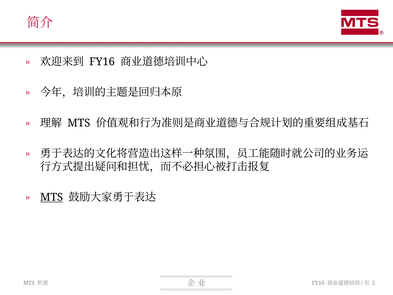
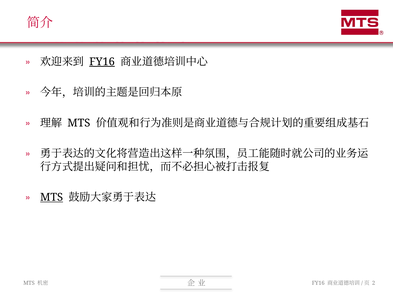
FY16 underline: none -> present (102, 62)
